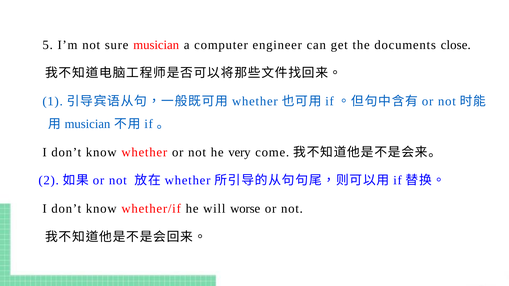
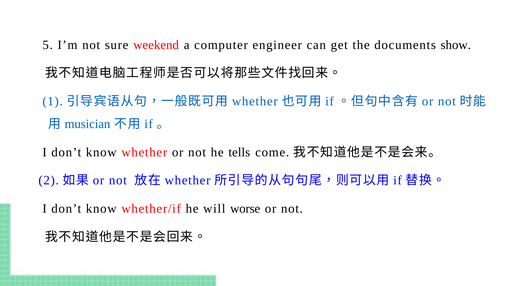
sure musician: musician -> weekend (156, 45)
close: close -> show (456, 45)
very: very -> tells (239, 152)
